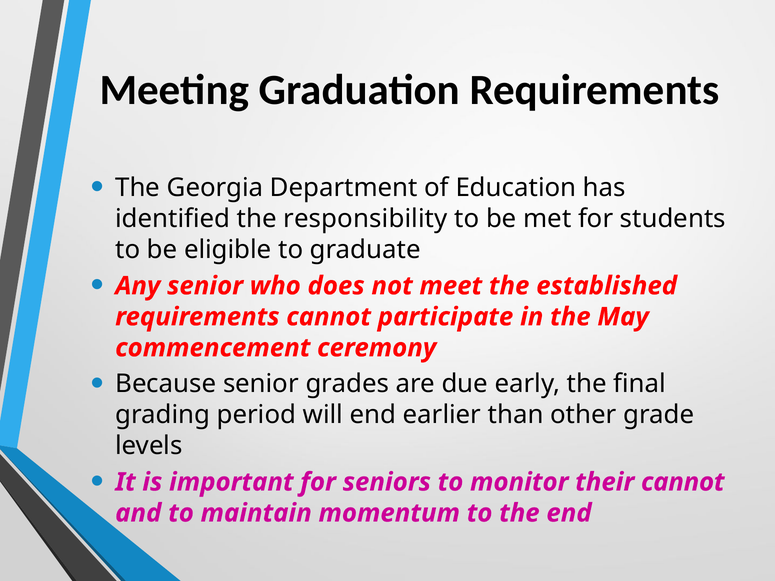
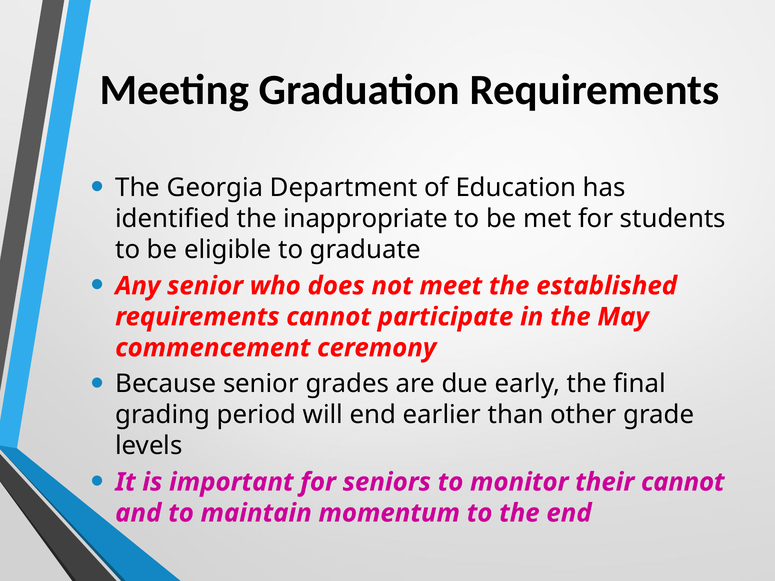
responsibility: responsibility -> inappropriate (366, 219)
